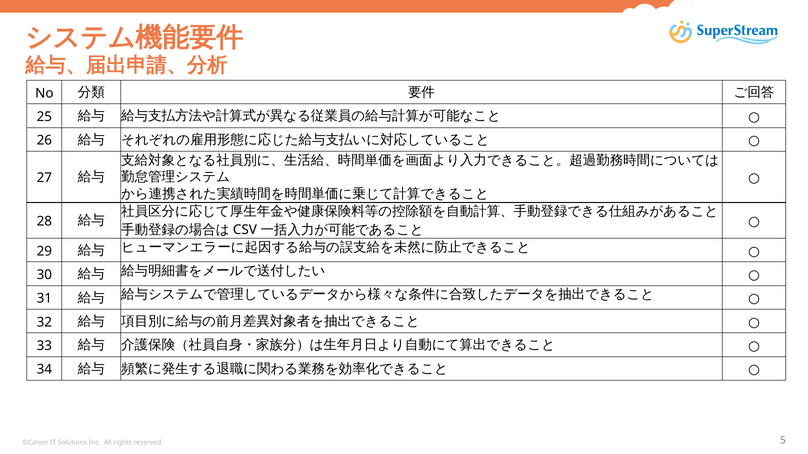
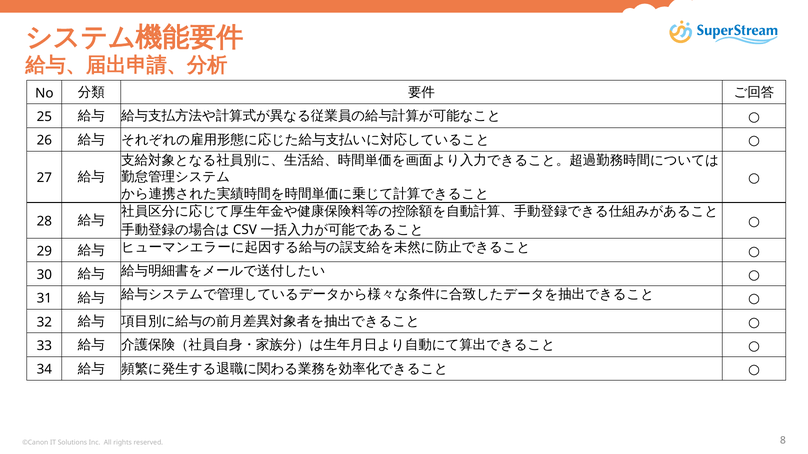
5: 5 -> 8 (783, 441)
